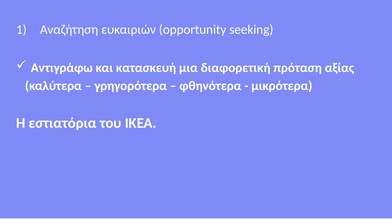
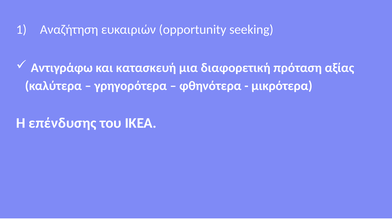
εστιατόρια: εστιατόρια -> επένδυσης (63, 123)
